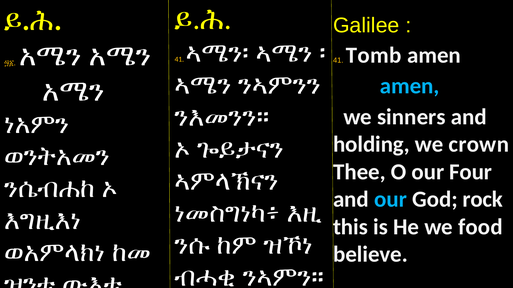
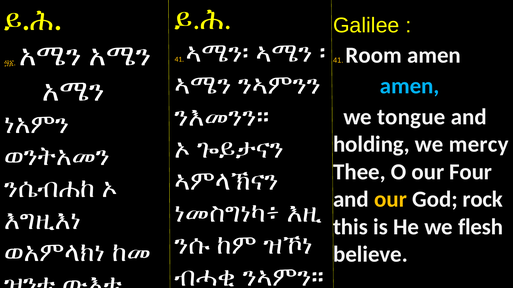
Tomb: Tomb -> Room (374, 55)
sinners: sinners -> tongue (411, 117)
crown: crown -> mercy (479, 145)
our colour: light blue -> yellow (391, 200)
food: food -> flesh (481, 227)
